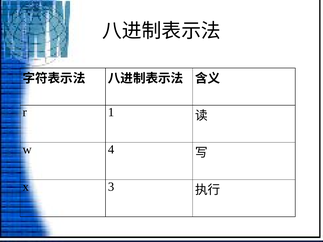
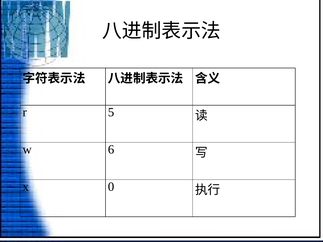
1: 1 -> 5 (111, 112)
4: 4 -> 6 (111, 150)
3: 3 -> 0 (111, 187)
